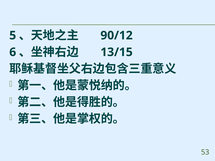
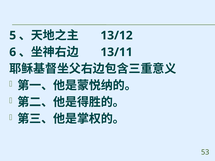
90/12: 90/12 -> 13/12 (117, 35)
13/15: 13/15 -> 13/11 (117, 52)
